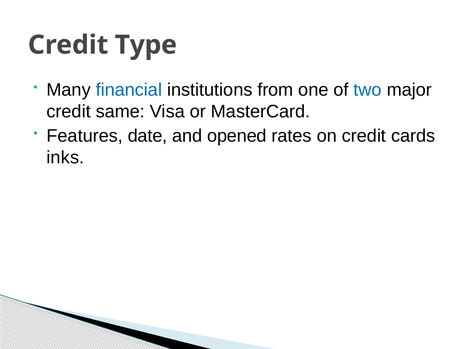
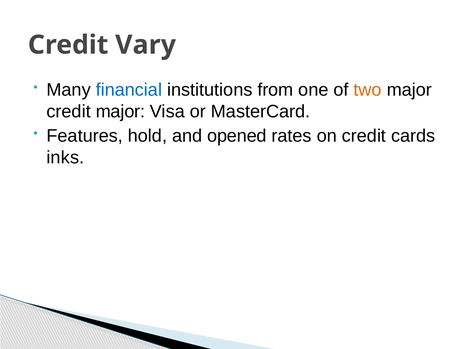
Type: Type -> Vary (146, 45)
two colour: blue -> orange (368, 90)
credit same: same -> major (120, 112)
date: date -> hold (147, 136)
